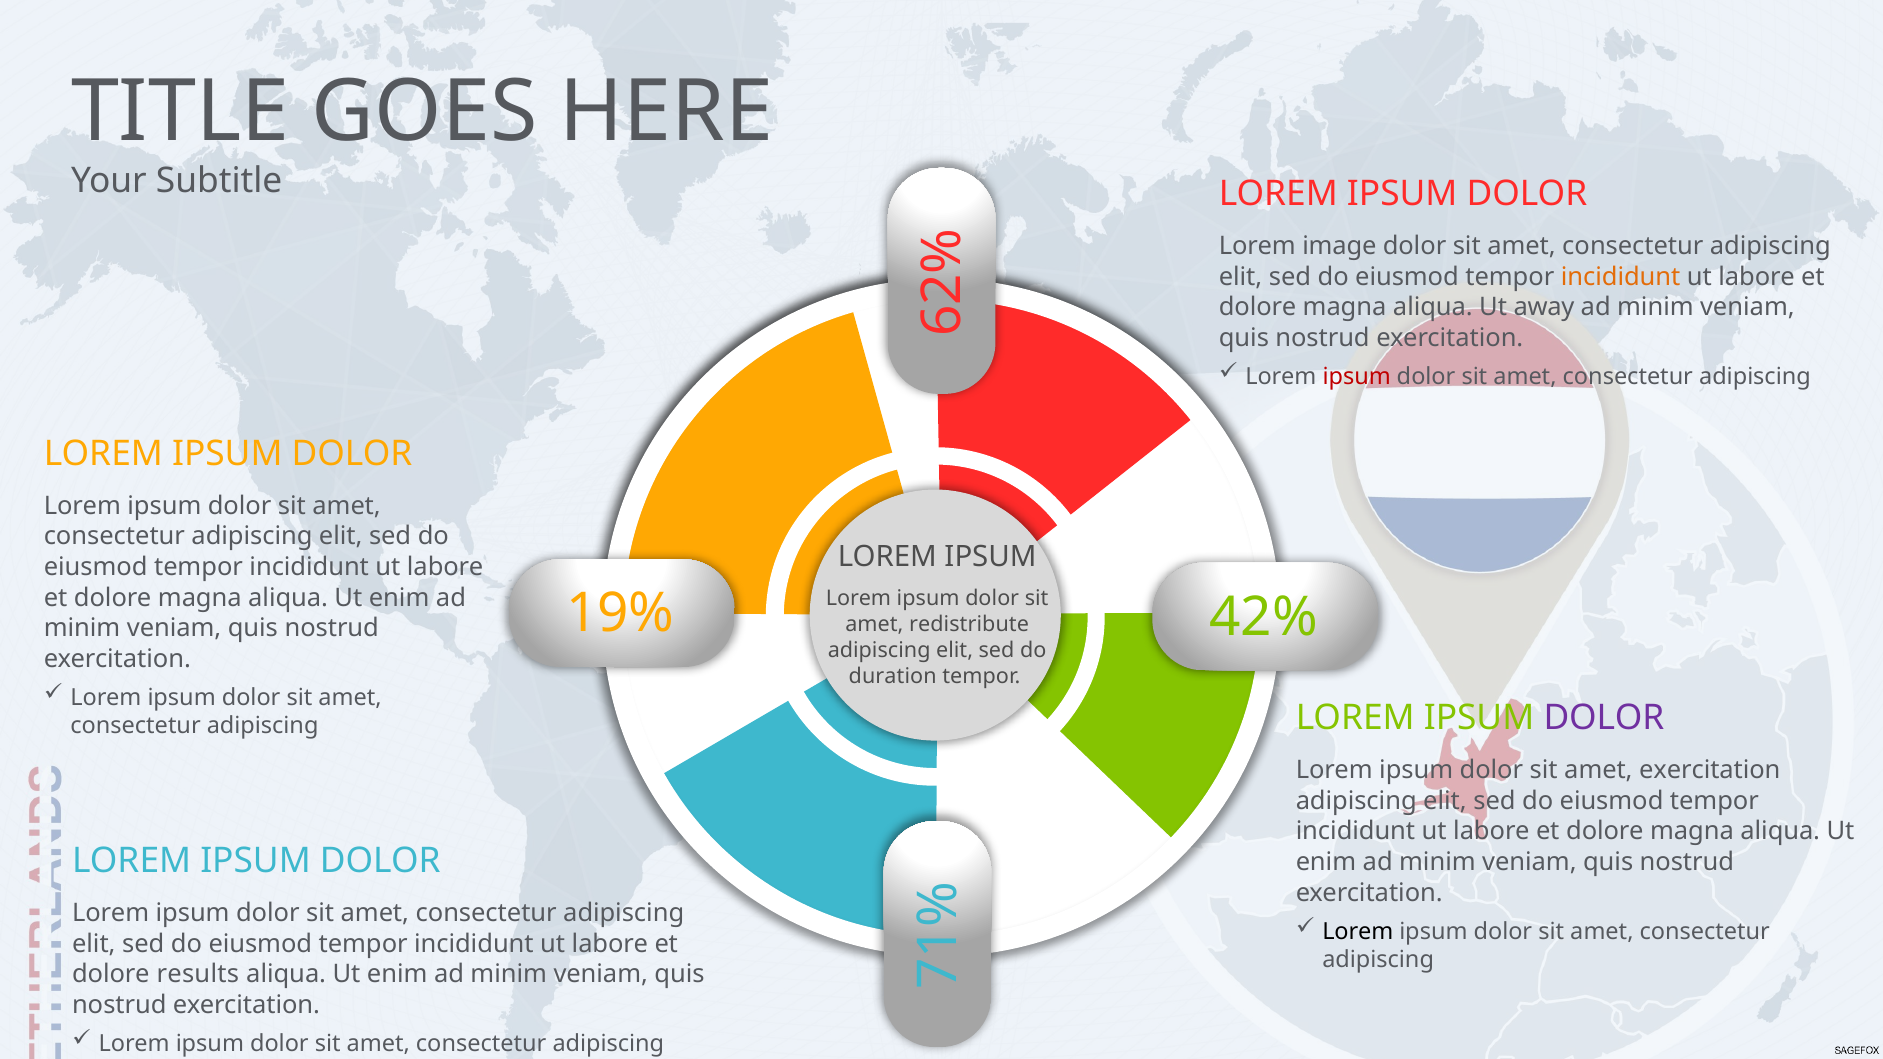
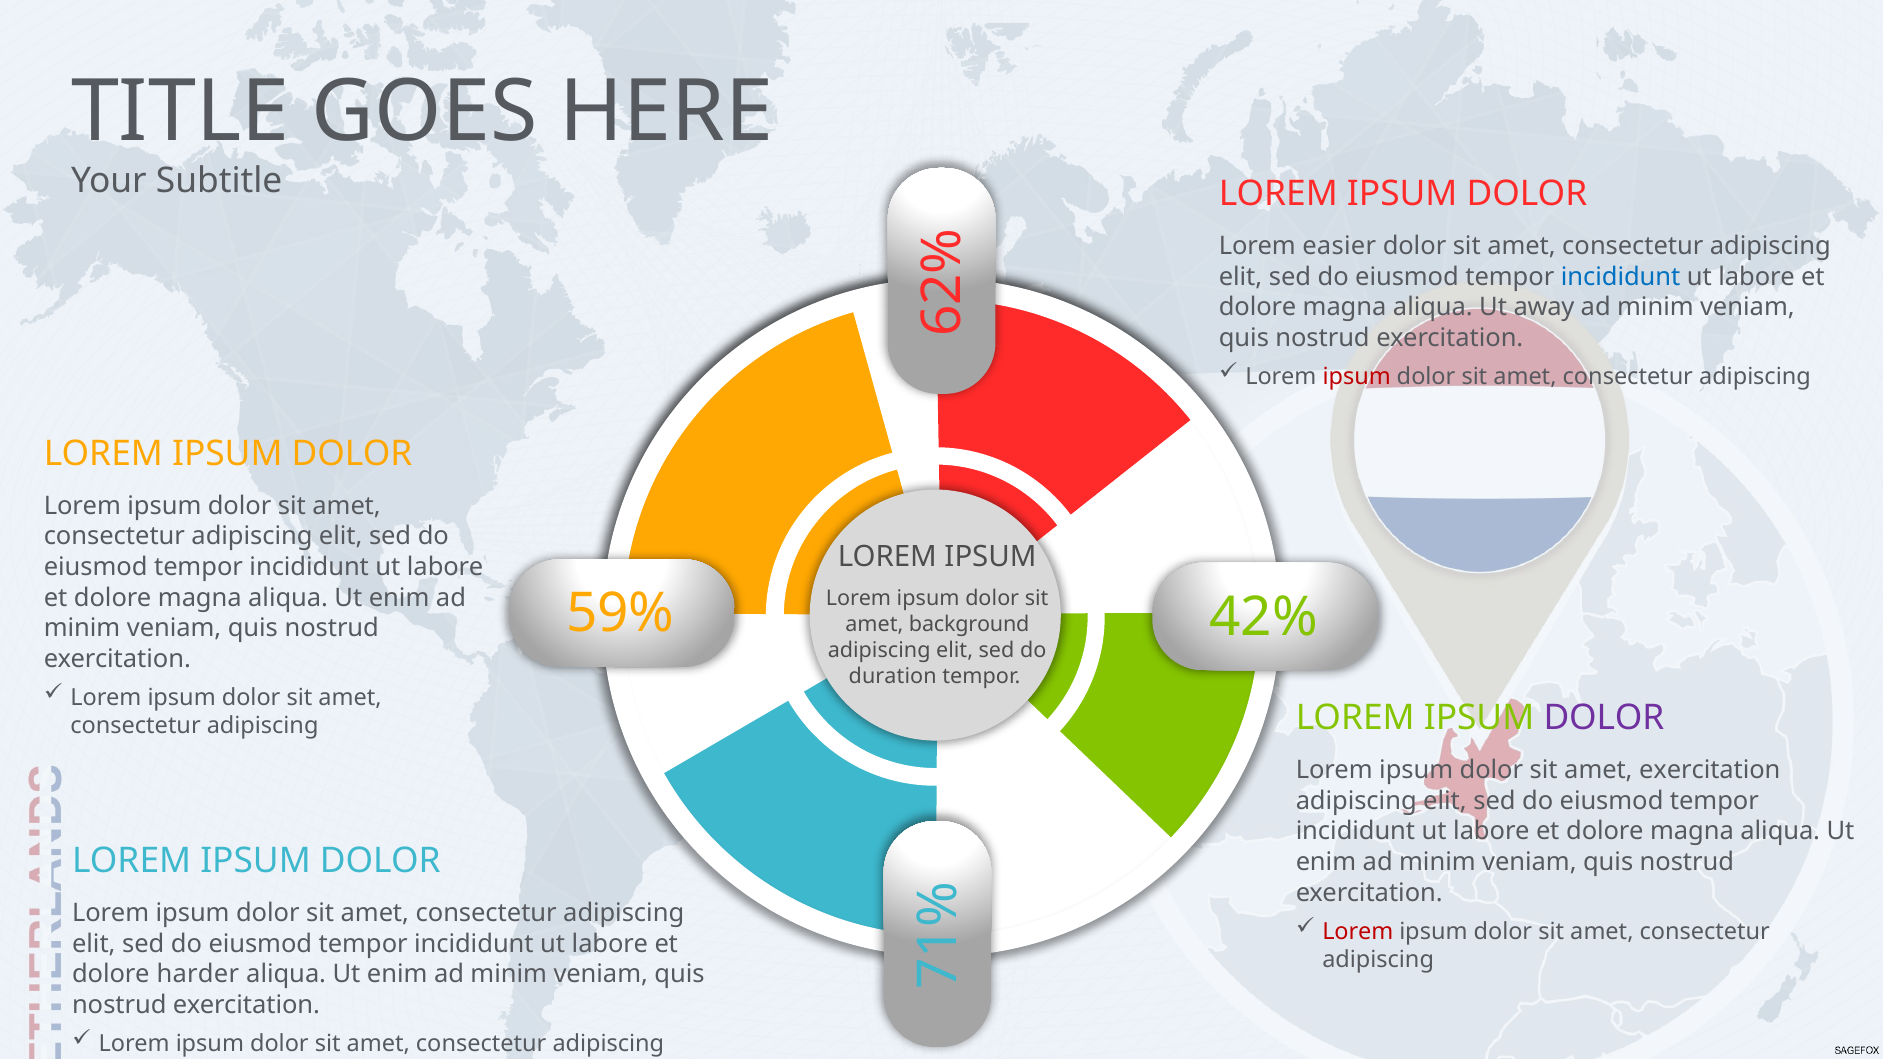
image: image -> easier (1339, 246)
incididunt colour: orange -> blue (1621, 277)
19%: 19% -> 59% (620, 614)
redistribute: redistribute -> background (969, 624)
Lorem colour: black -> red (1358, 932)
results: results -> harder (198, 974)
